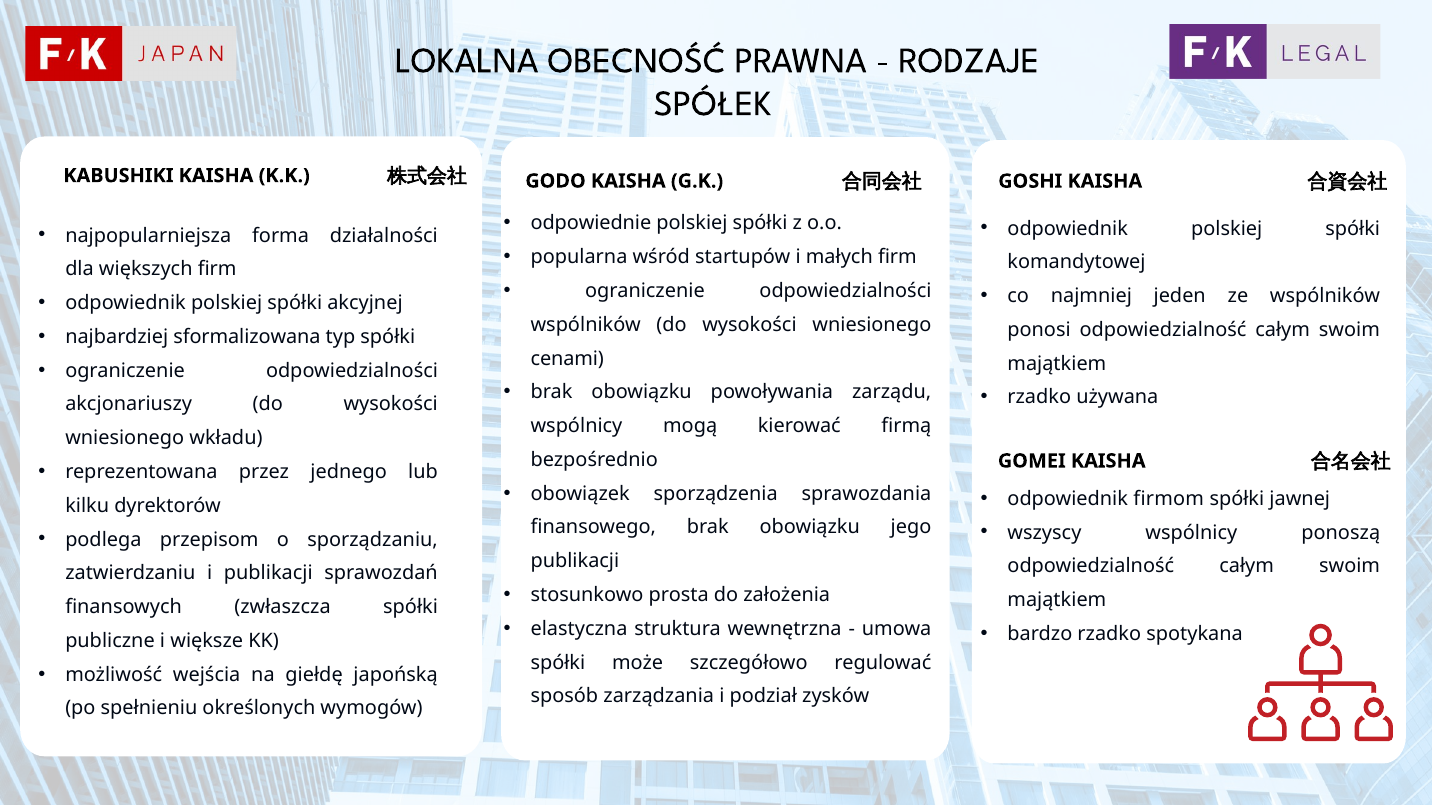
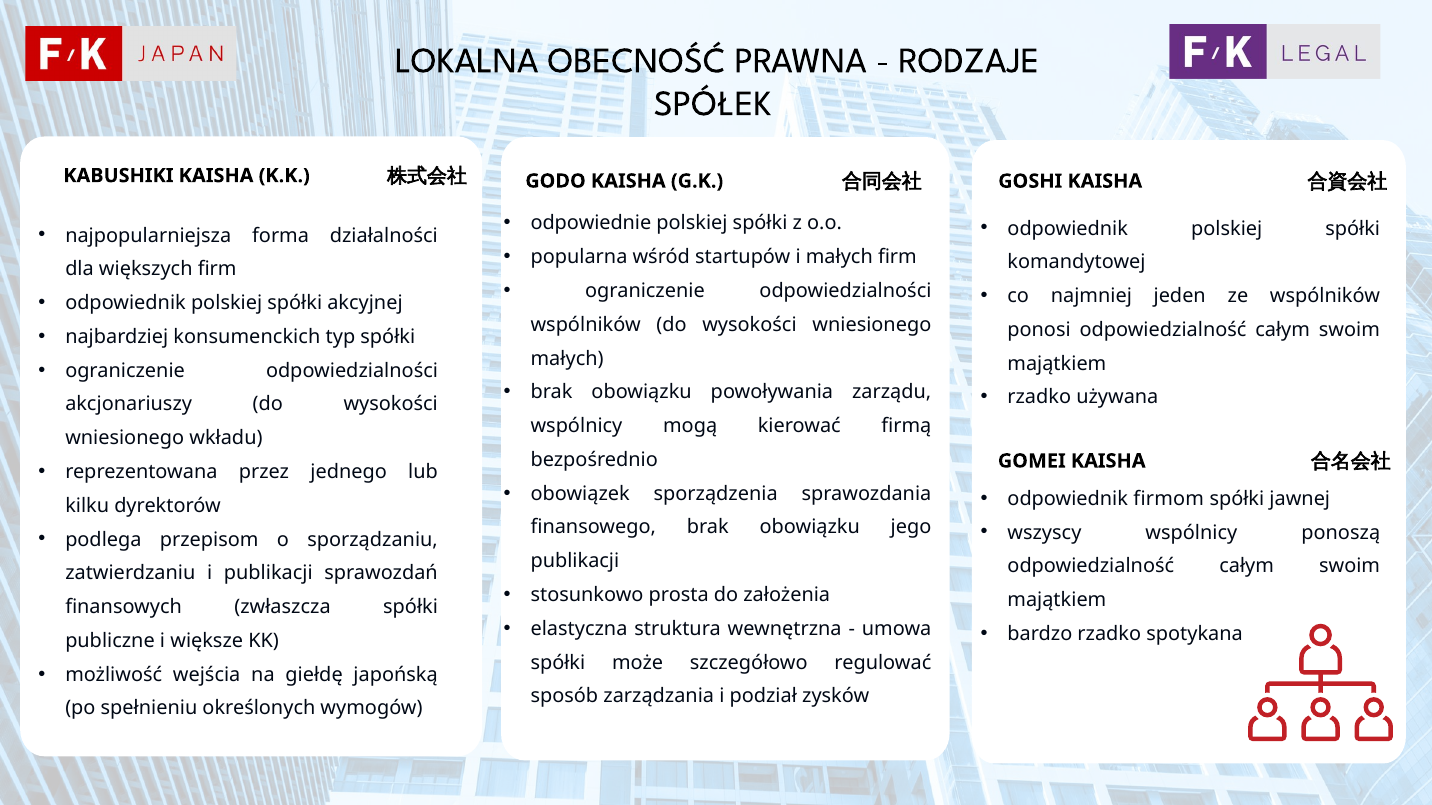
sformalizowana: sformalizowana -> konsumenckich (247, 337)
cenami: cenami -> małych (567, 359)
